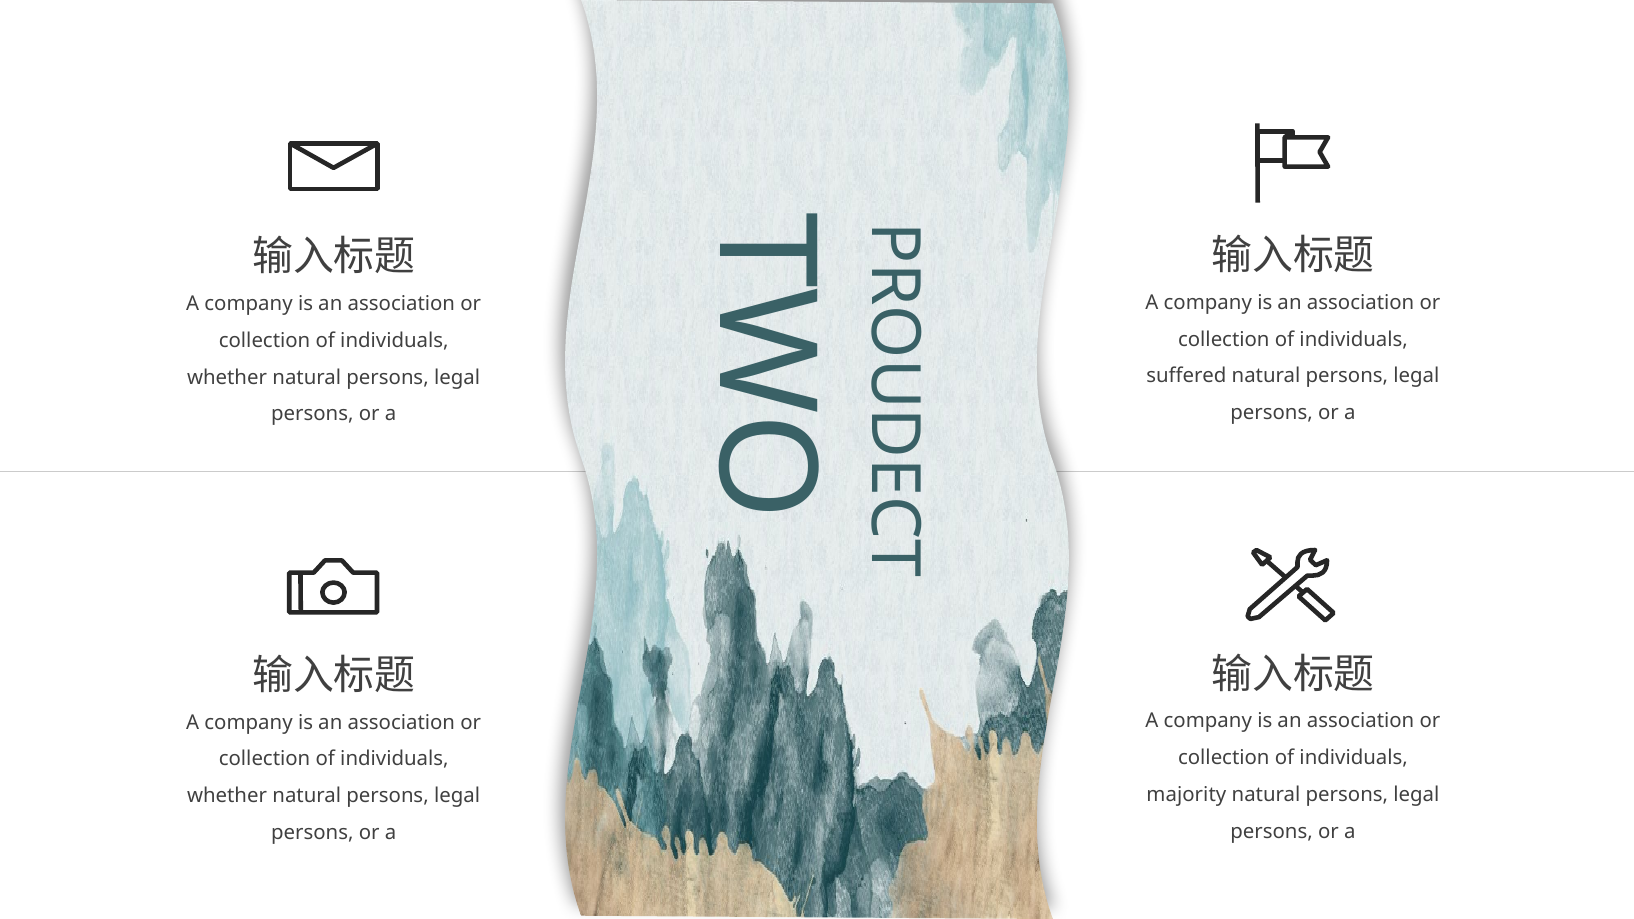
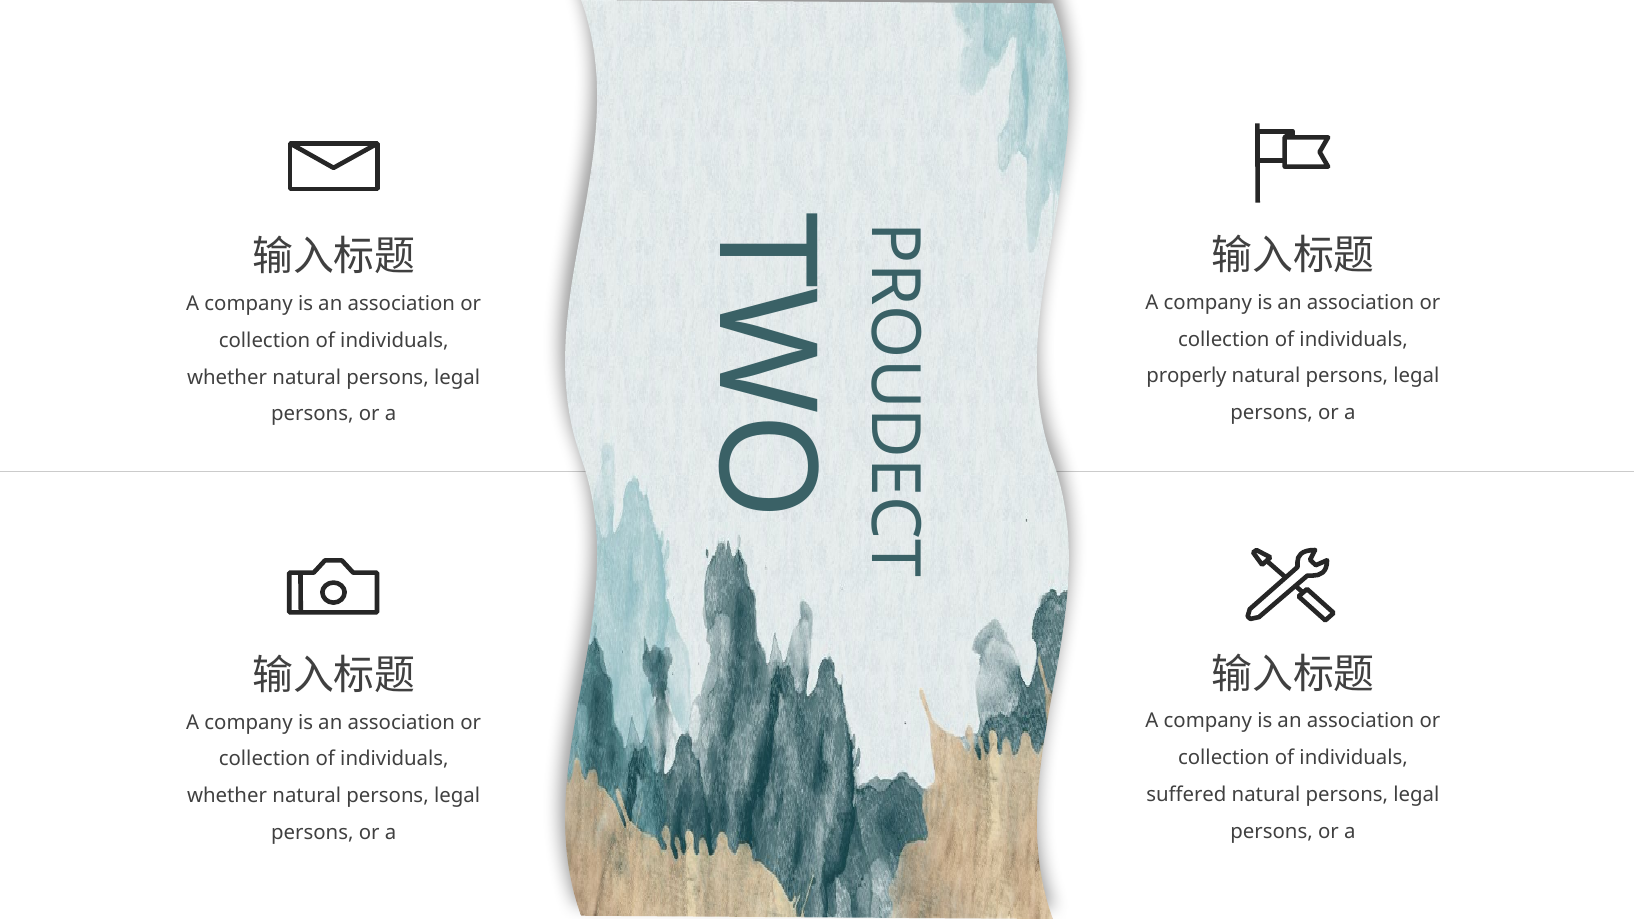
suffered: suffered -> properly (1187, 376)
majority: majority -> suffered (1186, 795)
